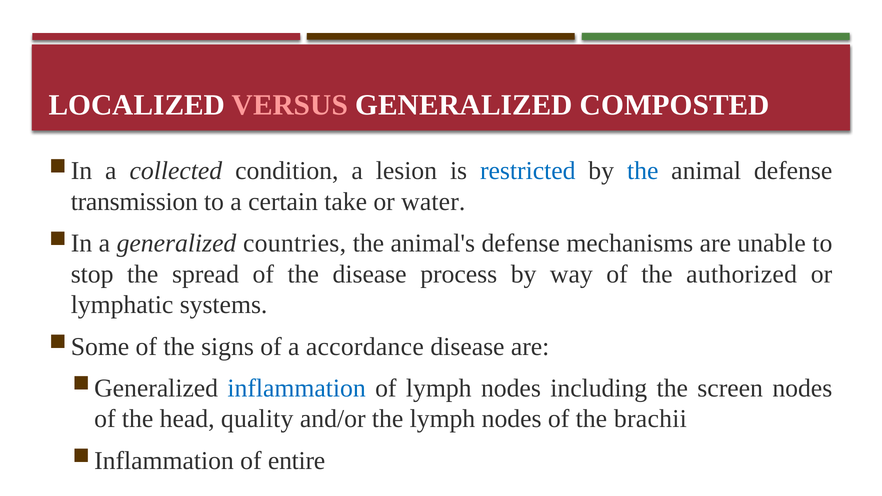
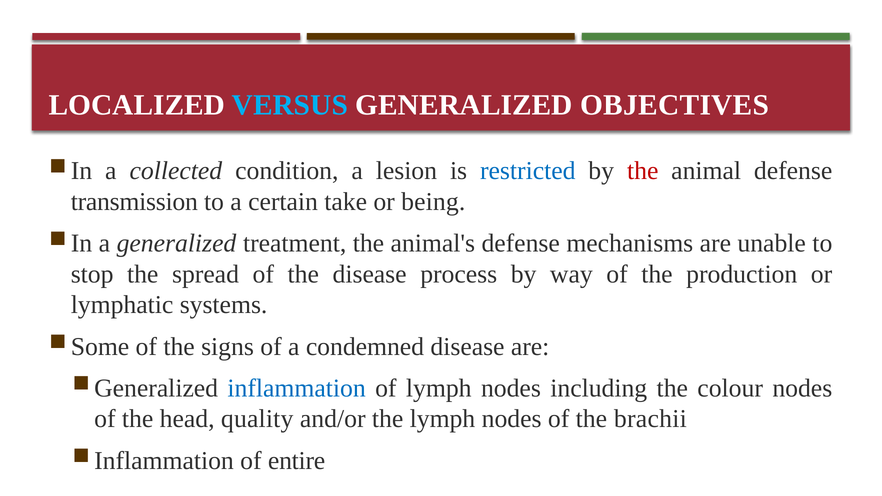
VERSUS colour: pink -> light blue (290, 105)
COMPOSTED: COMPOSTED -> OBJECTIVES (675, 105)
the colour: blue -> red (643, 171)
water: water -> being (433, 202)
countries: countries -> treatment (295, 243)
authorized: authorized -> production (742, 274)
accordance: accordance -> condemned (365, 347)
screen: screen -> colour (730, 388)
